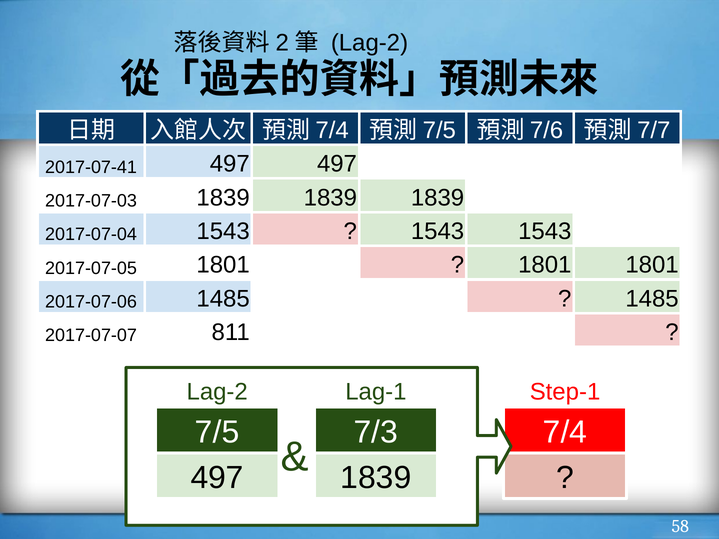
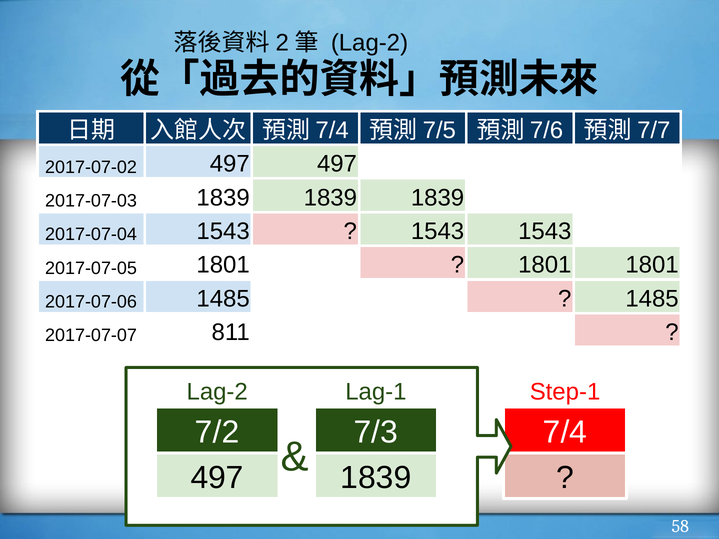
2017-07-41: 2017-07-41 -> 2017-07-02 (91, 167)
7/5: 7/5 -> 7/2 (217, 432)
